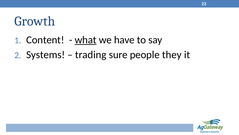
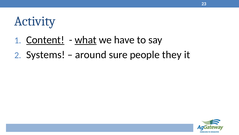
Growth: Growth -> Activity (35, 21)
Content underline: none -> present (45, 40)
trading: trading -> around (91, 55)
